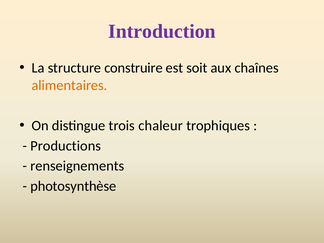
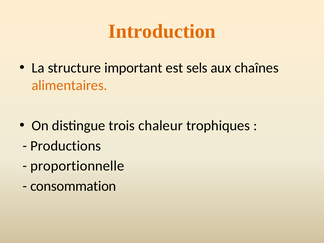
Introduction colour: purple -> orange (162, 31)
construire: construire -> important (133, 68)
soit: soit -> sels (197, 68)
renseignements: renseignements -> proportionnelle (77, 166)
photosynthèse: photosynthèse -> consommation (73, 186)
